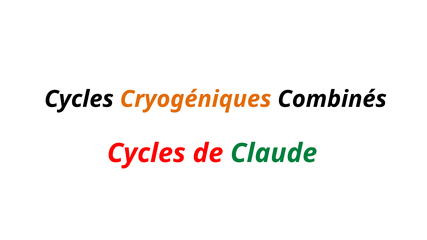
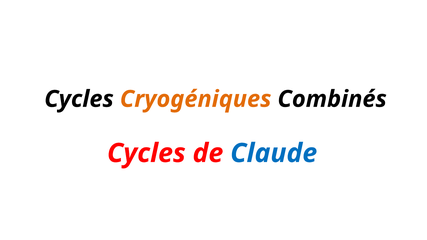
Claude colour: green -> blue (274, 153)
